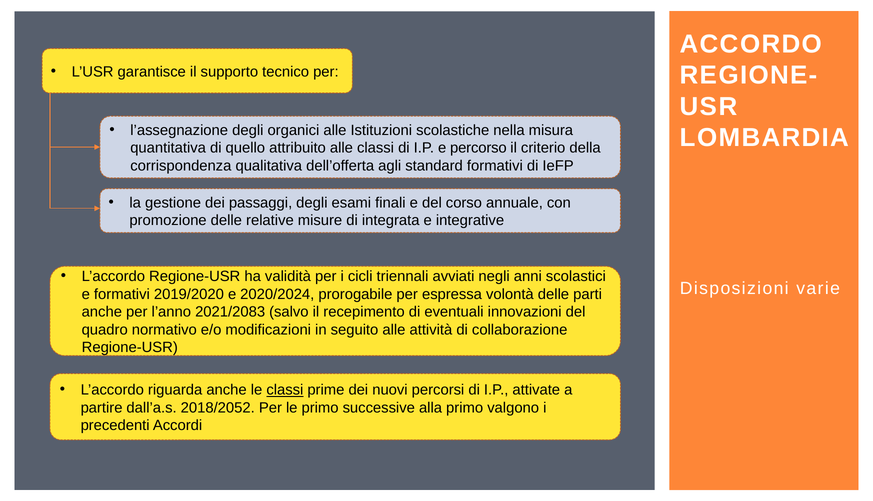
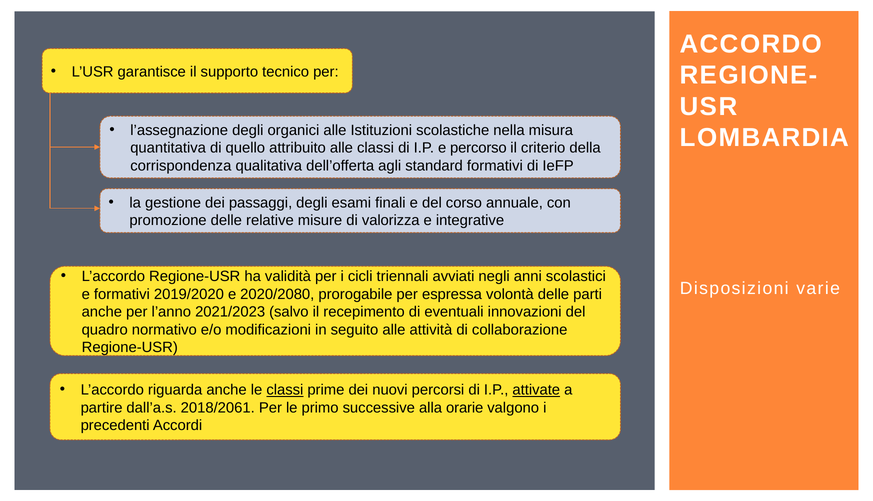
integrata: integrata -> valorizza (391, 221)
2020/2024: 2020/2024 -> 2020/2080 (277, 294)
2021/2083: 2021/2083 -> 2021/2023 (230, 312)
attivate underline: none -> present (536, 390)
2018/2052: 2018/2052 -> 2018/2061 (218, 408)
alla primo: primo -> orarie (465, 408)
